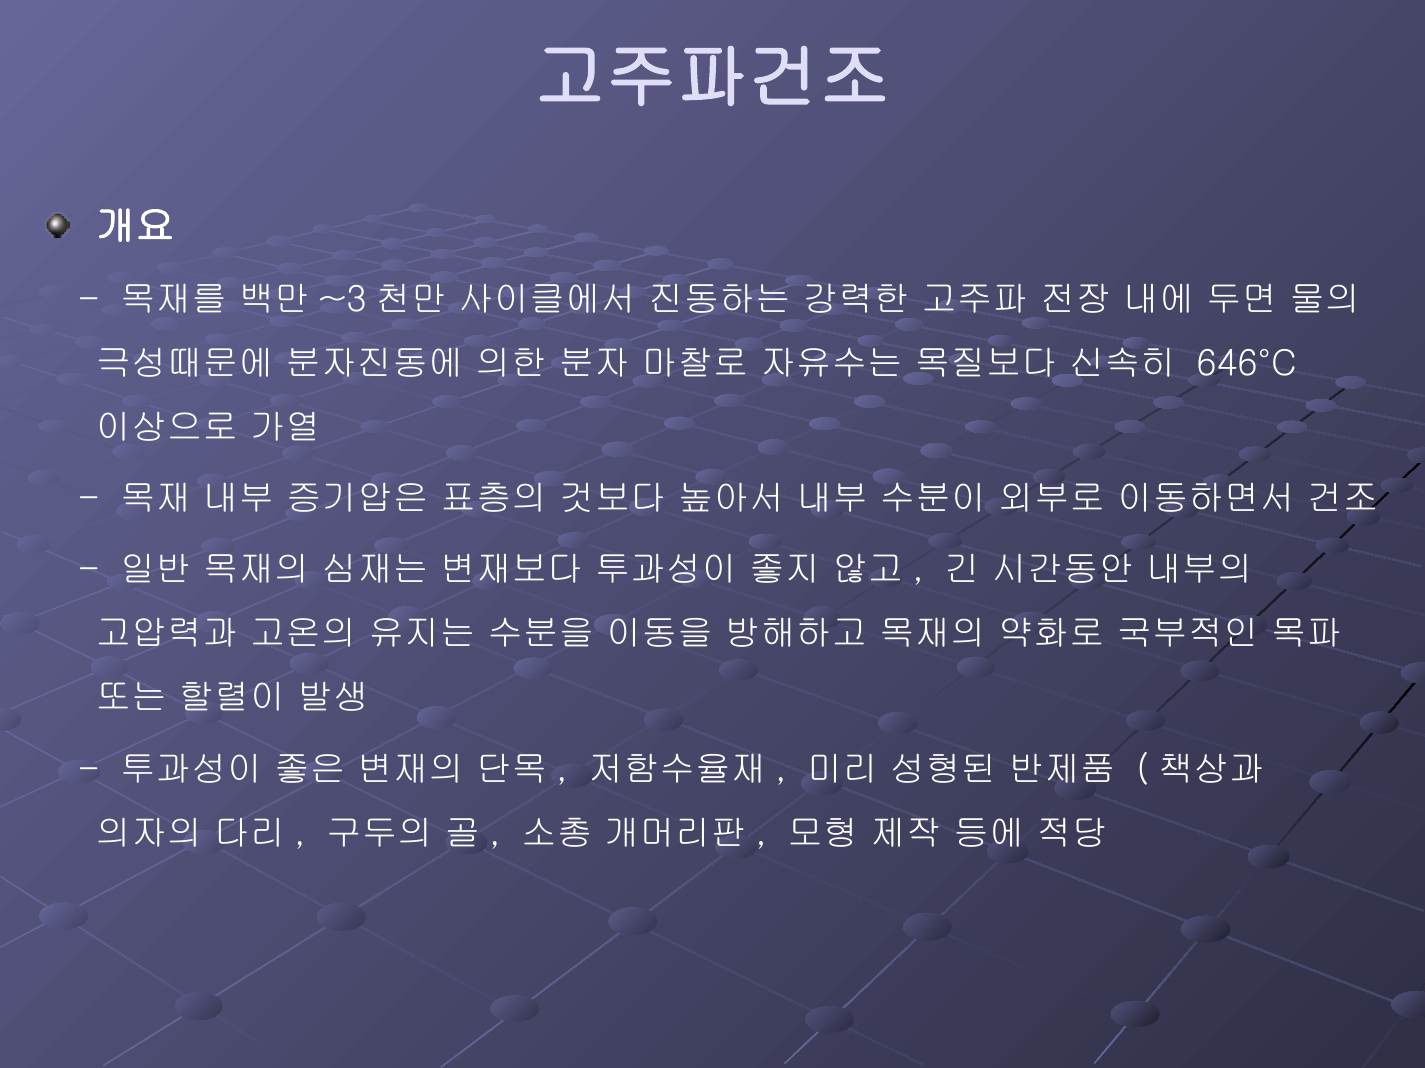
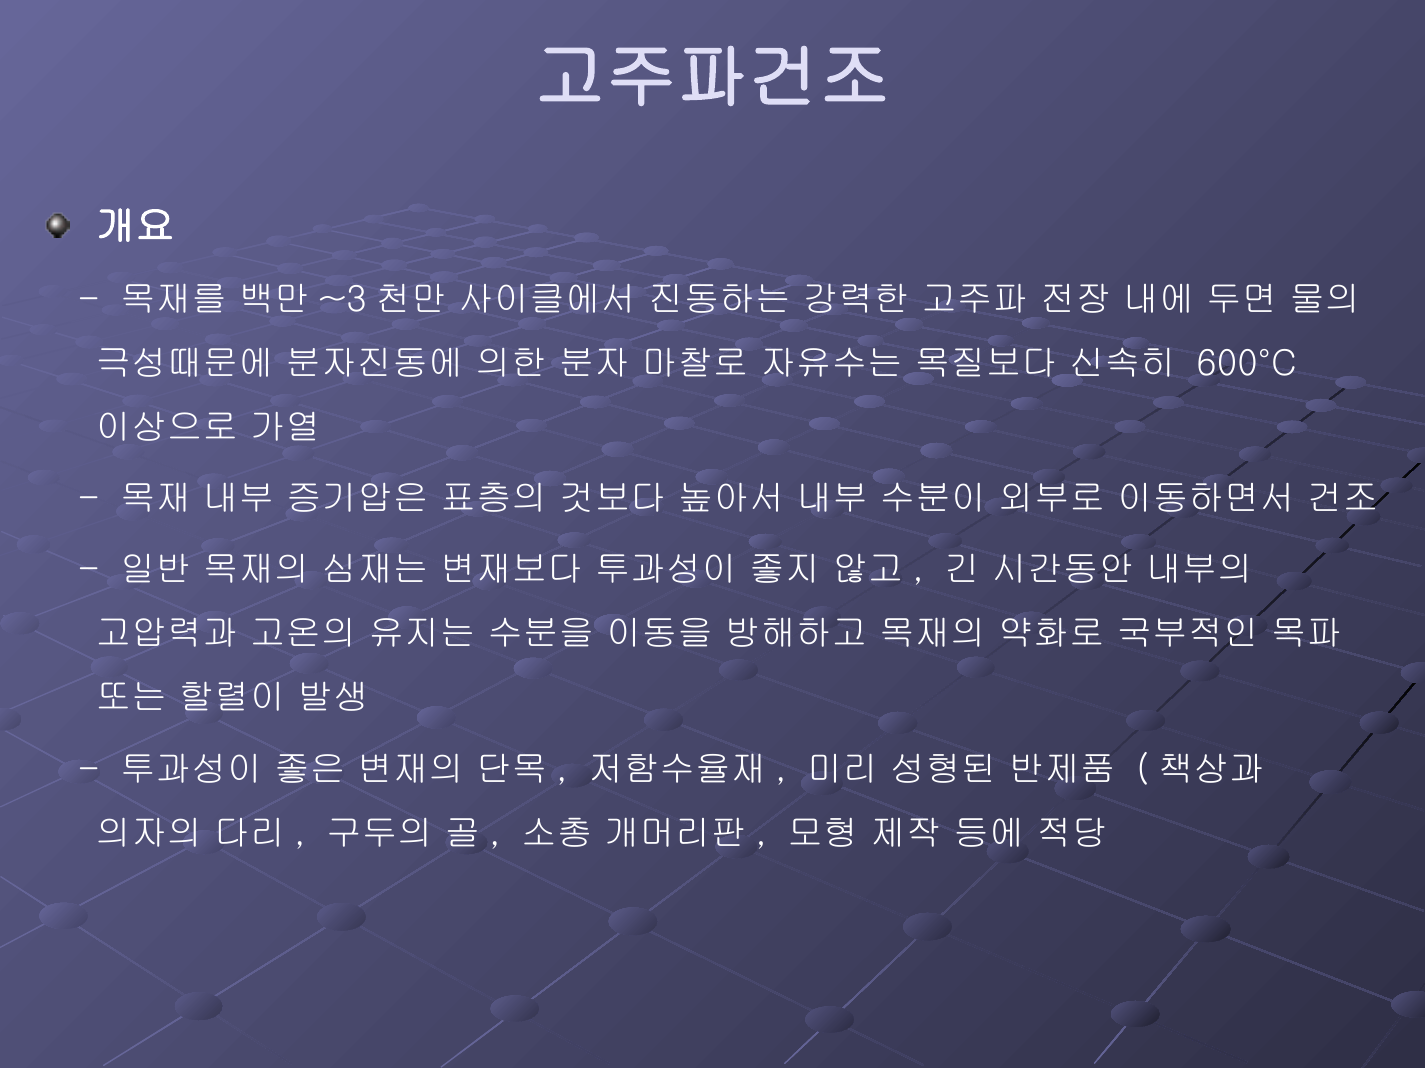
646°C: 646°C -> 600°C (1247, 364)
